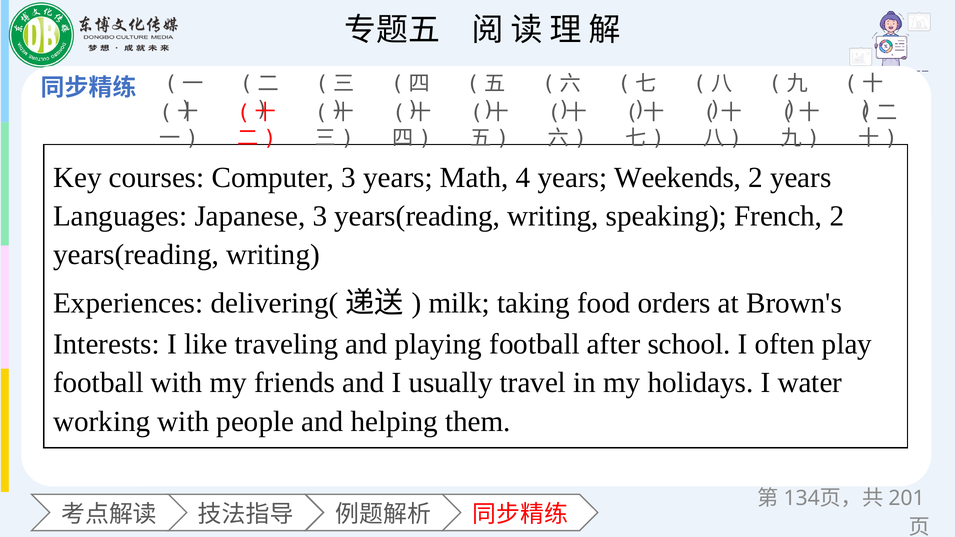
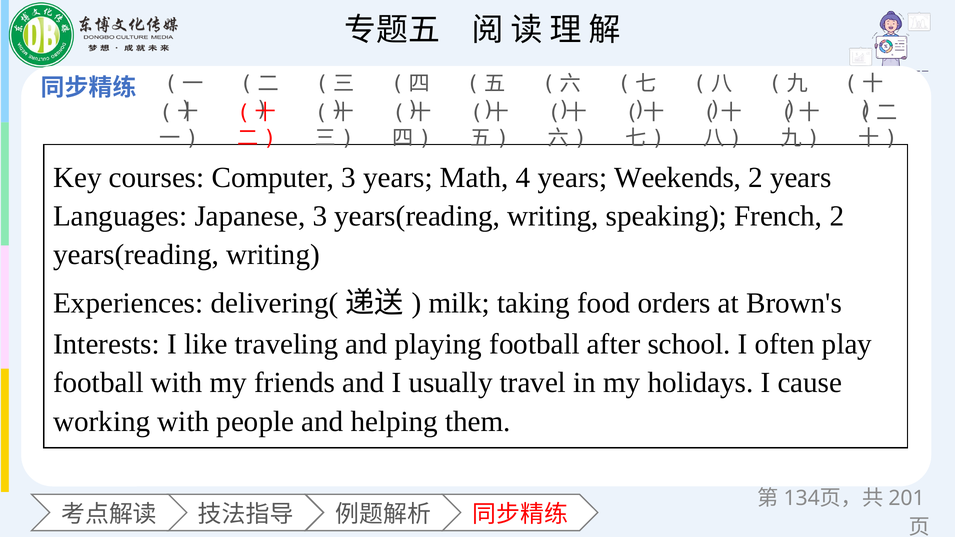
water: water -> cause (810, 383)
